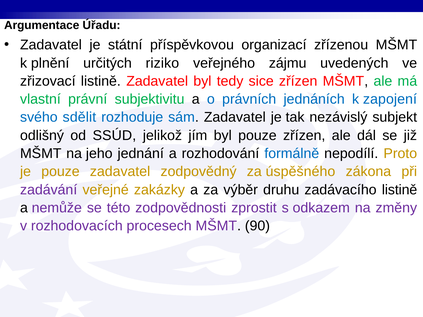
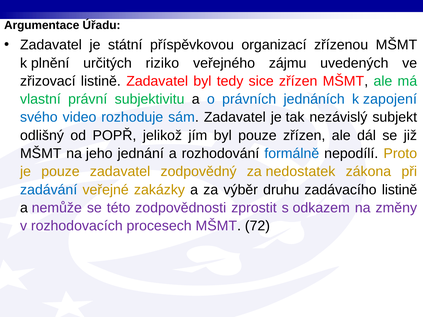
sdělit: sdělit -> video (80, 117)
SSÚD: SSÚD -> POPŘ (114, 136)
úspěšného: úspěšného -> nedostatek (300, 172)
zadávání colour: purple -> blue (49, 190)
90: 90 -> 72 (257, 226)
